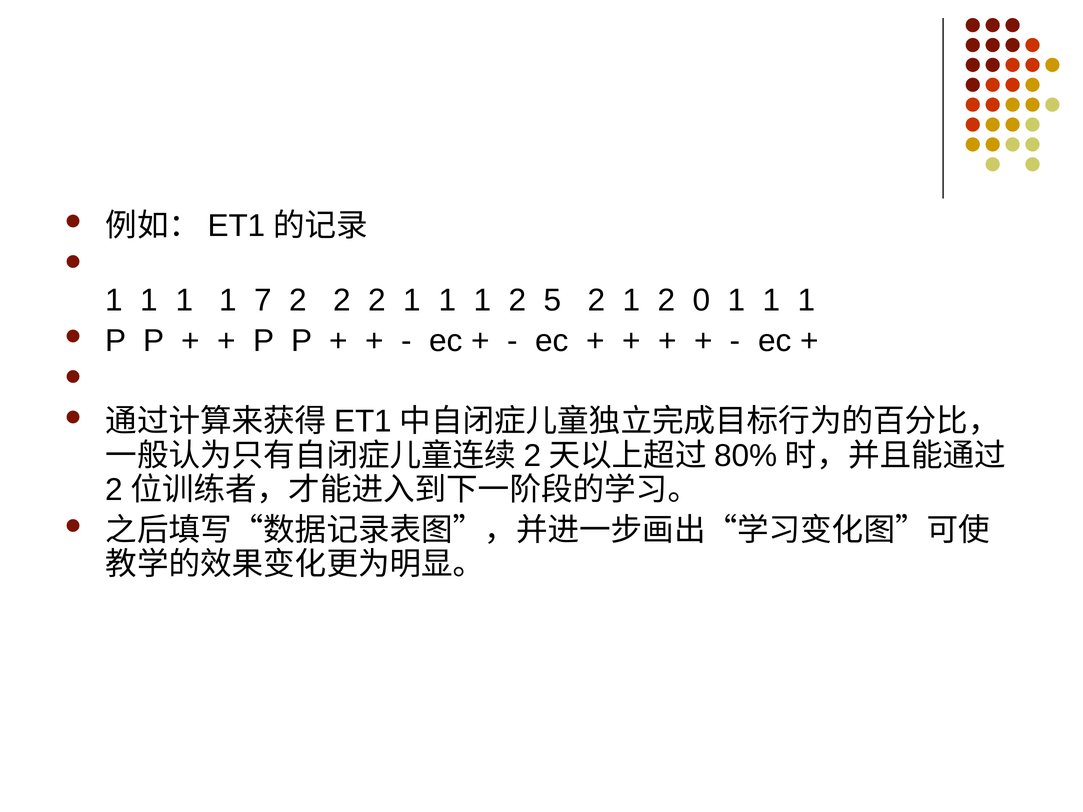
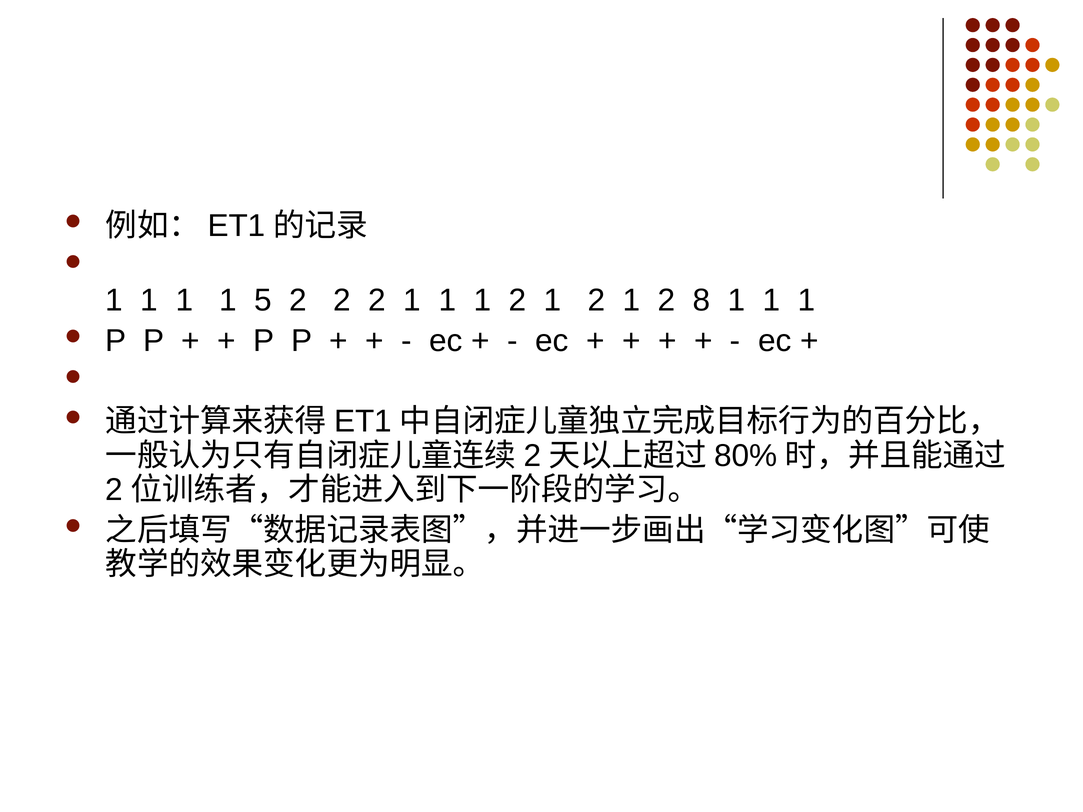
7: 7 -> 5 (263, 300)
1 1 2 5: 5 -> 1 (553, 300)
0: 0 -> 8 (701, 300)
